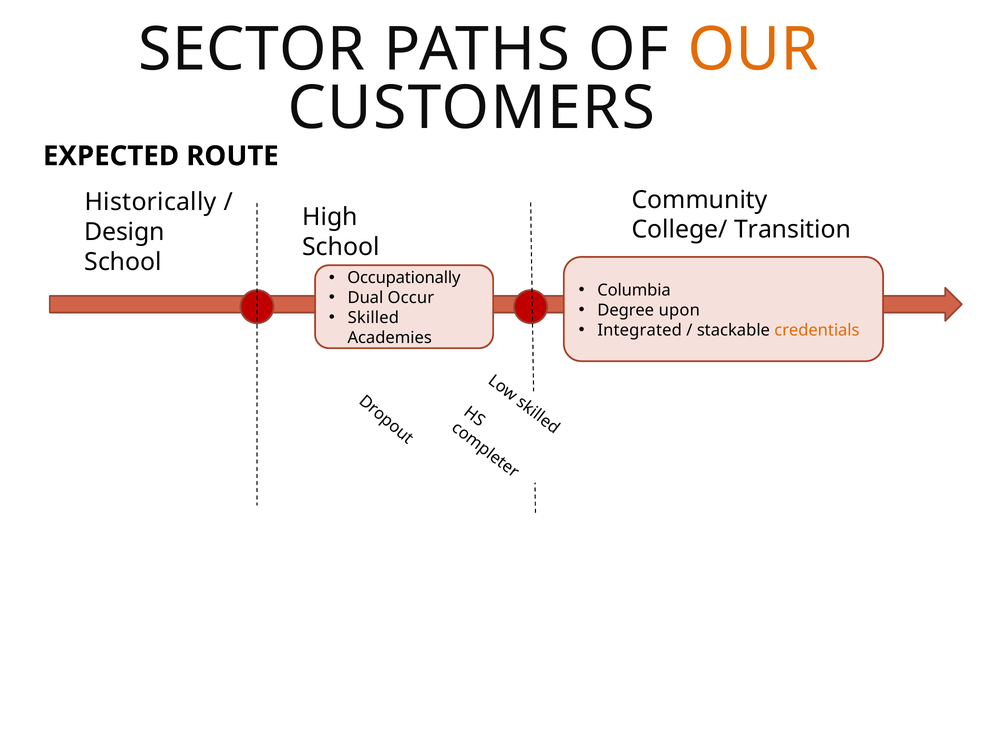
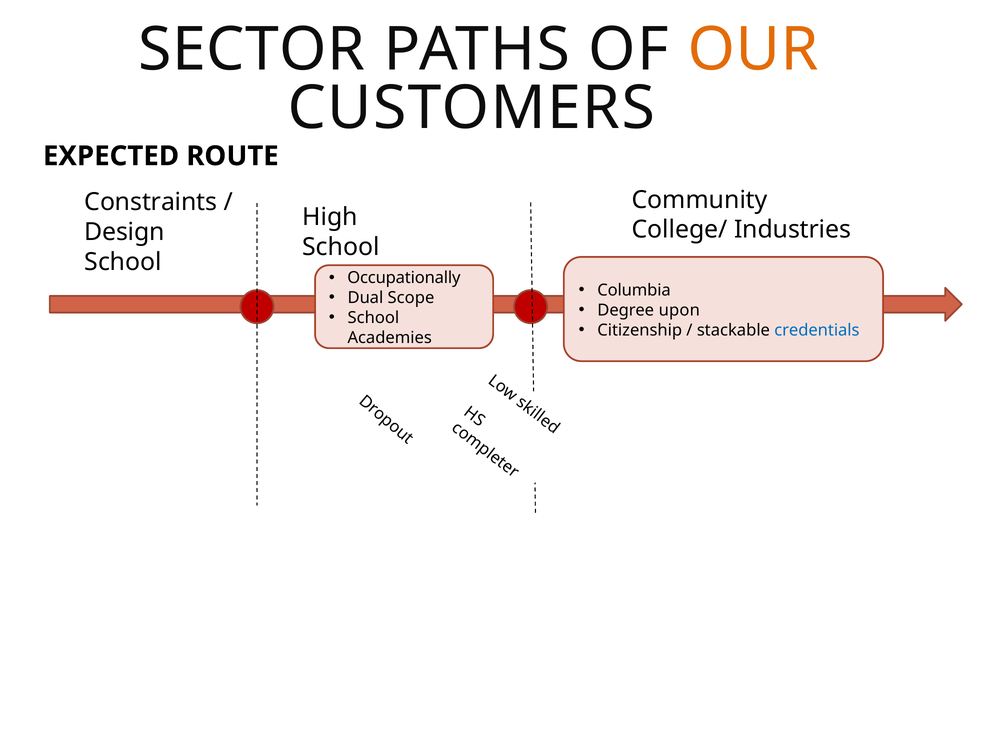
Historically: Historically -> Constraints (151, 202)
Transition: Transition -> Industries (793, 230)
Occur: Occur -> Scope (411, 298)
Skilled: Skilled -> School (373, 318)
Integrated: Integrated -> Citizenship (640, 330)
credentials colour: orange -> blue (817, 330)
